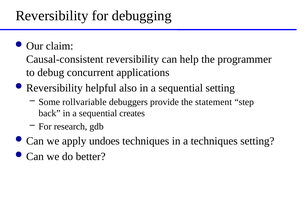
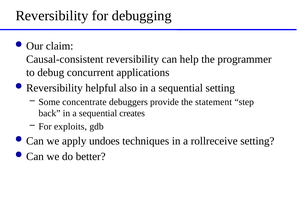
rollvariable: rollvariable -> concentrate (84, 102)
research: research -> exploits (70, 126)
a techniques: techniques -> rollreceive (214, 141)
